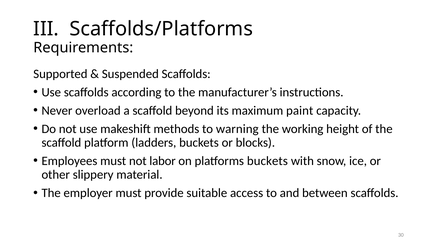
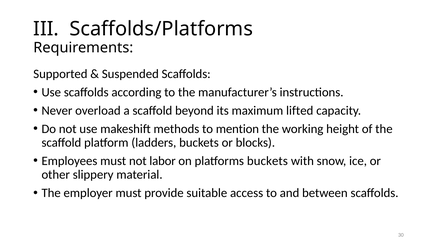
paint: paint -> lifted (300, 110)
warning: warning -> mention (237, 129)
